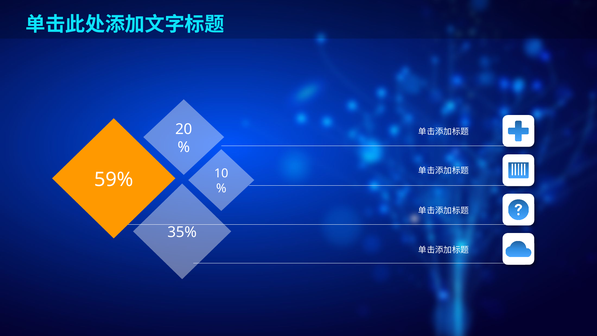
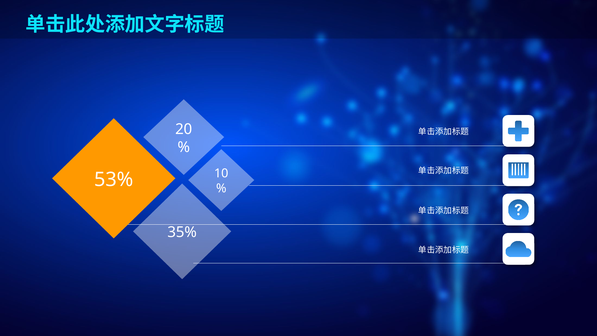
59%: 59% -> 53% (114, 180)
